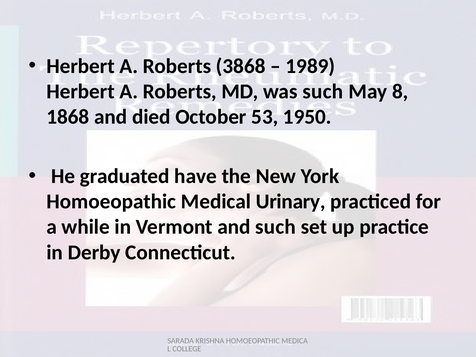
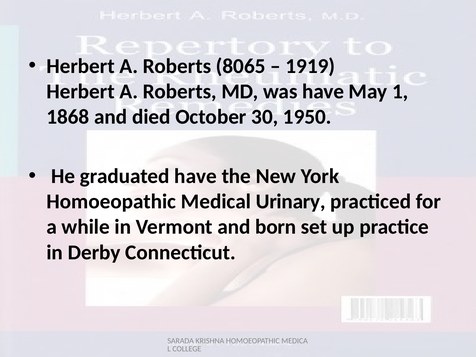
3868: 3868 -> 8065 (241, 66)
1989: 1989 -> 1919 (310, 66)
was such: such -> have (323, 91)
8: 8 -> 1 (400, 91)
53: 53 -> 30 (265, 117)
and such: such -> born (276, 227)
